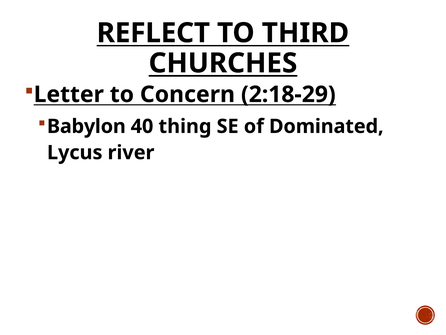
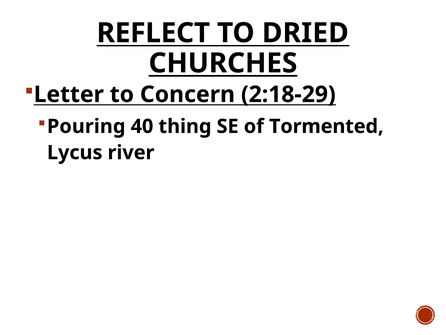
THIRD: THIRD -> DRIED (305, 33)
Babylon: Babylon -> Pouring (86, 126)
Dominated: Dominated -> Tormented (326, 126)
